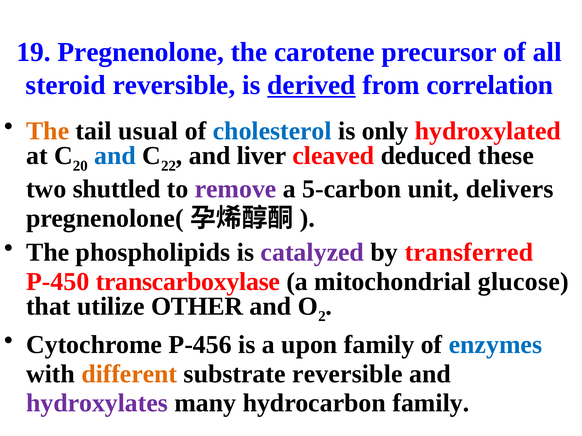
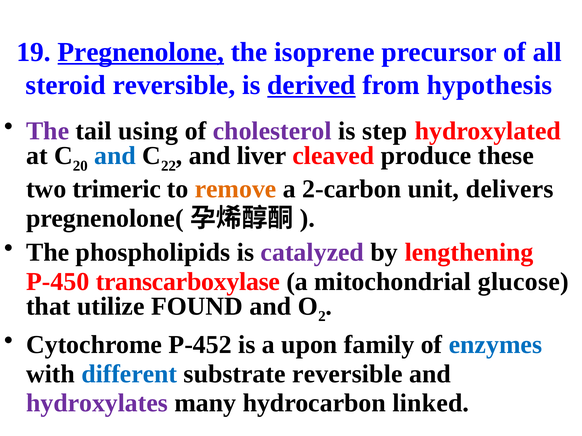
Pregnenolone underline: none -> present (141, 52)
carotene: carotene -> isoprene (324, 52)
correlation: correlation -> hypothesis (490, 85)
The colour: orange -> purple (48, 131)
usual: usual -> using (148, 131)
cholesterol colour: blue -> purple (272, 131)
only: only -> step (385, 131)
deduced: deduced -> produce (426, 156)
shuttled: shuttled -> trimeric (117, 189)
remove colour: purple -> orange (236, 189)
5-carbon: 5-carbon -> 2-carbon (352, 189)
transferred: transferred -> lengthening (469, 253)
OTHER: OTHER -> FOUND (197, 307)
P-456: P-456 -> P-452 (200, 345)
different colour: orange -> blue (129, 374)
hydrocarbon family: family -> linked (431, 403)
